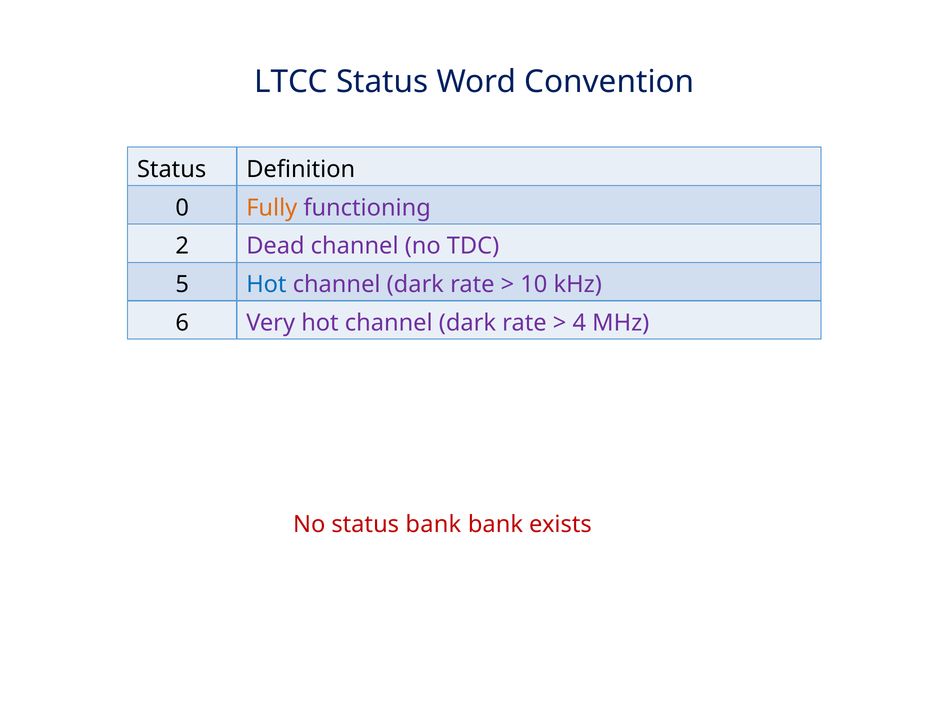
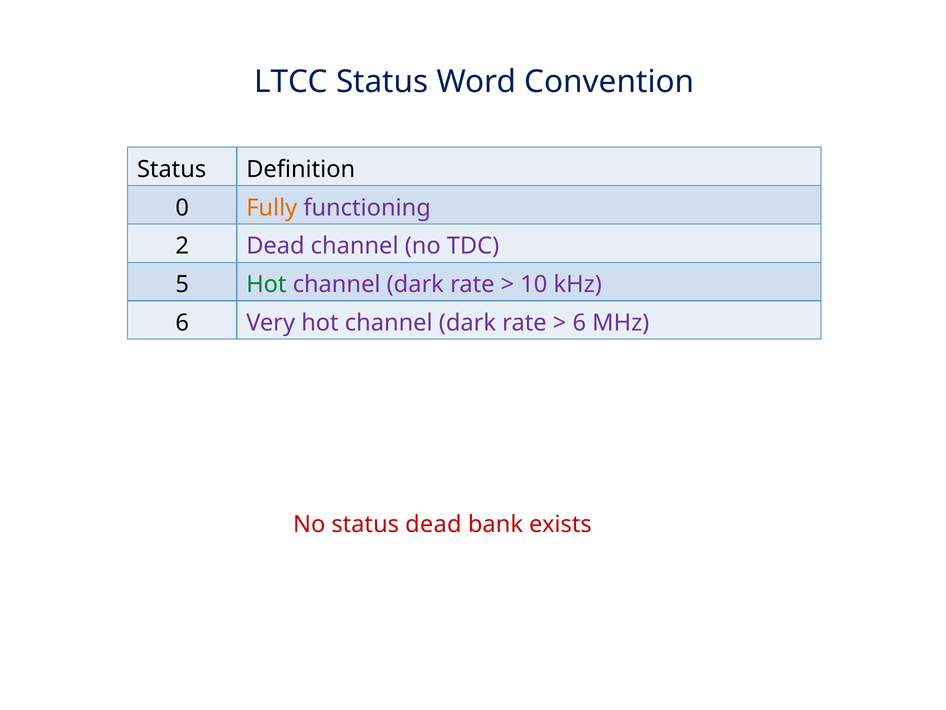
Hot colour: blue -> green (266, 284)
4: 4 -> 6 (579, 323)
status bank: bank -> dead (433, 524)
